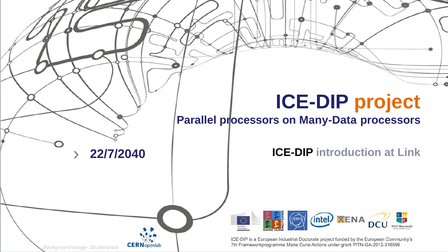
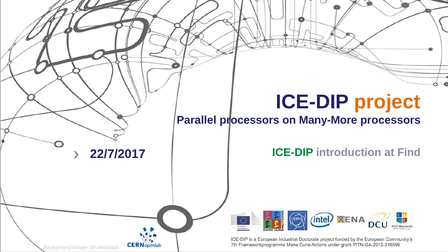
Many-Data: Many-Data -> Many-More (328, 120)
22/7/2040: 22/7/2040 -> 22/7/2017 (118, 154)
ICE-DIP colour: black -> green (293, 153)
Link: Link -> Find (409, 153)
